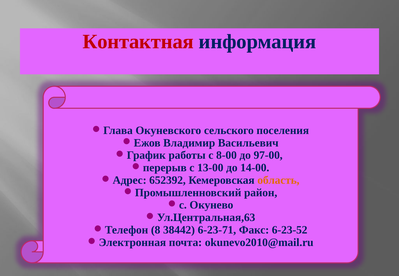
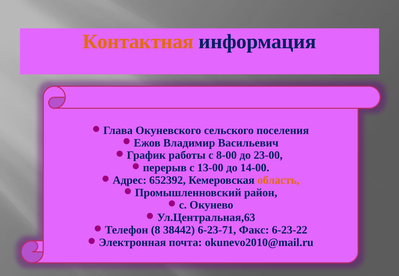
Контактная colour: red -> orange (138, 42)
97-00: 97-00 -> 23-00 (268, 155)
6-23-52: 6-23-52 -> 6-23-22 (290, 230)
